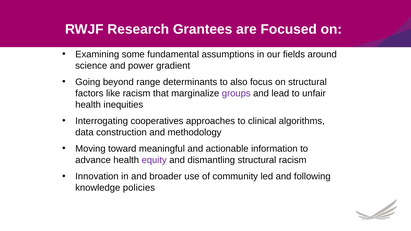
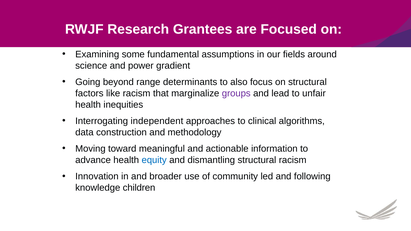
cooperatives: cooperatives -> independent (157, 121)
equity colour: purple -> blue (154, 160)
policies: policies -> children (139, 188)
